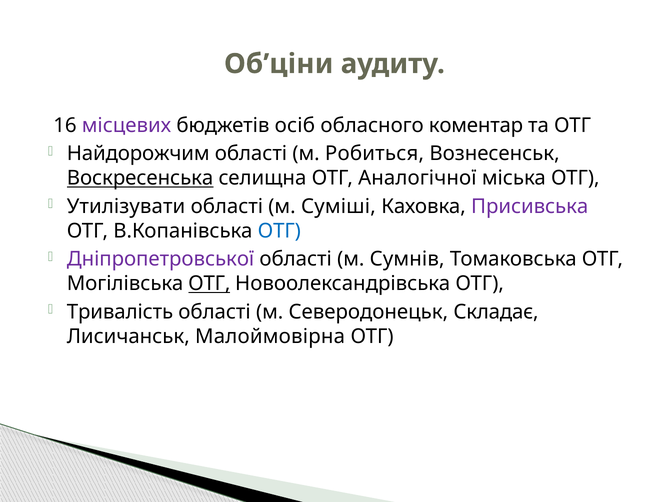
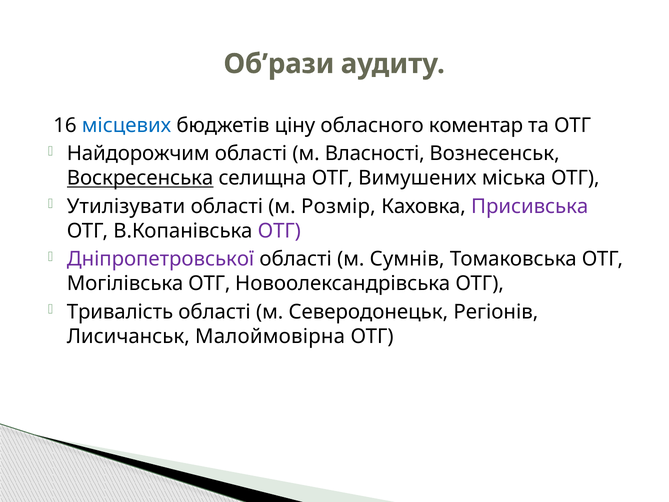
Об’ціни: Об’ціни -> Об’рази (279, 64)
місцевих colour: purple -> blue (126, 125)
осіб: осіб -> ціну (295, 125)
Робиться: Робиться -> Власності (375, 154)
Аналогічної: Аналогічної -> Вимушених (417, 178)
Суміші: Суміші -> Розмір (338, 206)
ОТГ colour: blue -> purple (279, 231)
ОТГ underline: present -> none (209, 283)
Складає: Складає -> Регіонів (496, 312)
